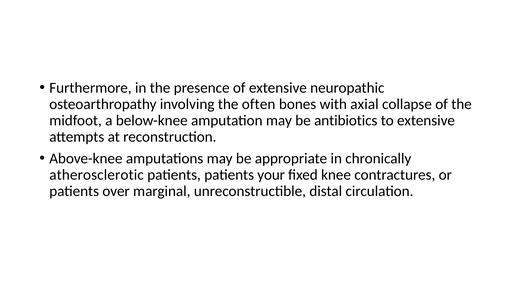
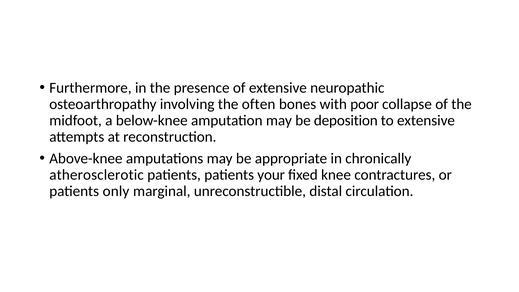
axial: axial -> poor (365, 104)
antibiotics: antibiotics -> deposition (346, 120)
over: over -> only (116, 191)
